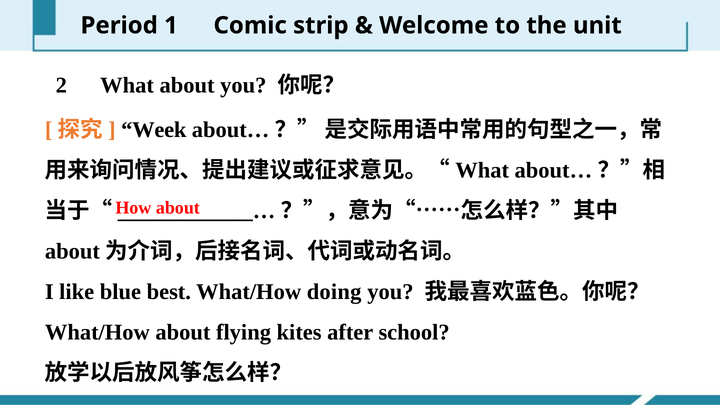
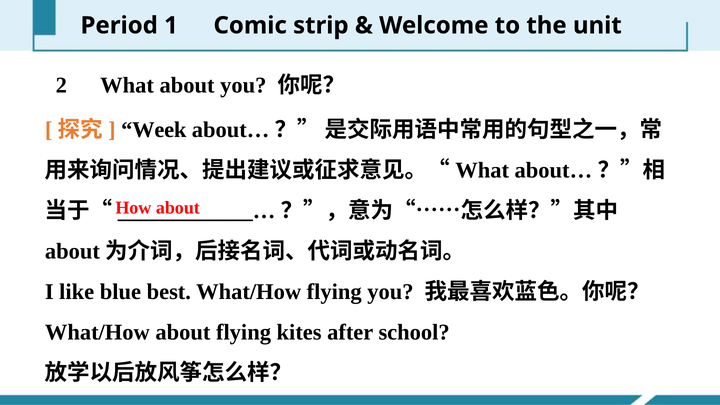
What/How doing: doing -> flying (334, 292)
